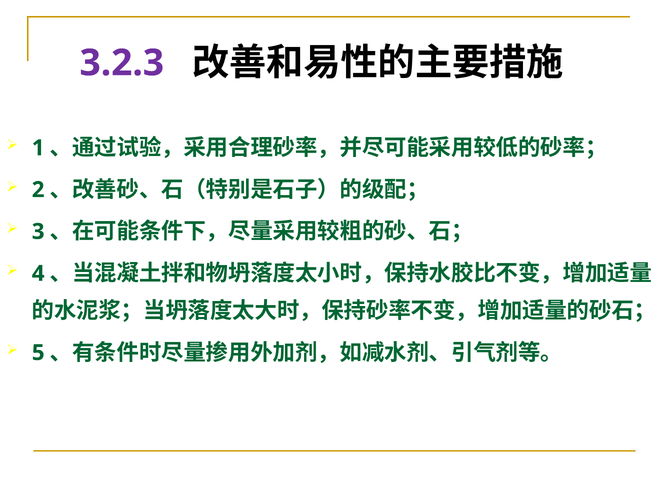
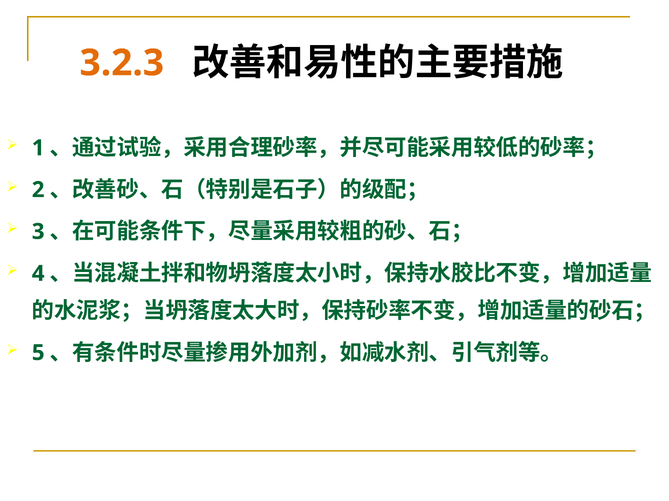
3.2.3 colour: purple -> orange (122, 63)
